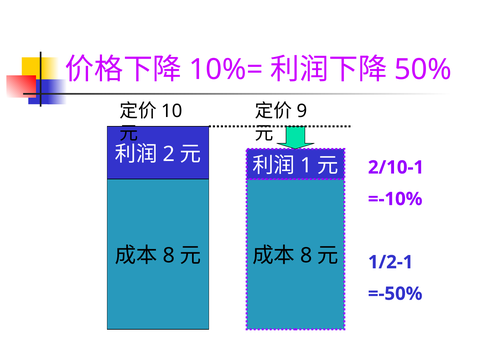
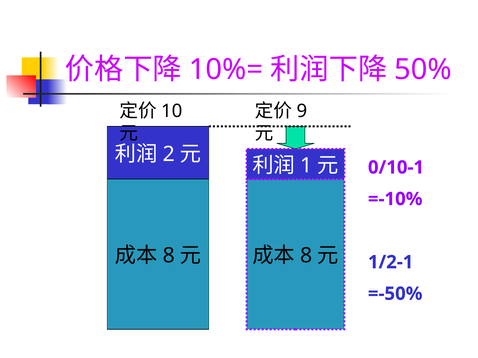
2/10-1: 2/10-1 -> 0/10-1 (396, 168)
